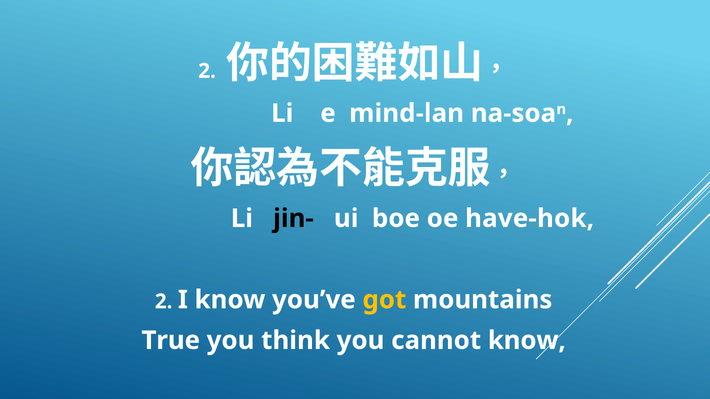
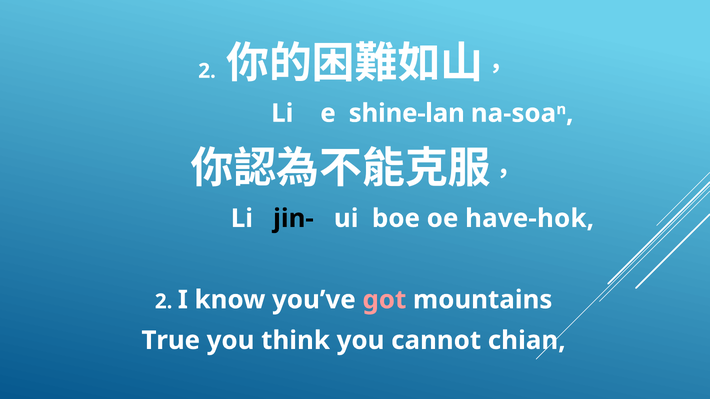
mind-lan: mind-lan -> shine-lan (407, 113)
got colour: yellow -> pink (384, 300)
cannot know: know -> chian (527, 341)
